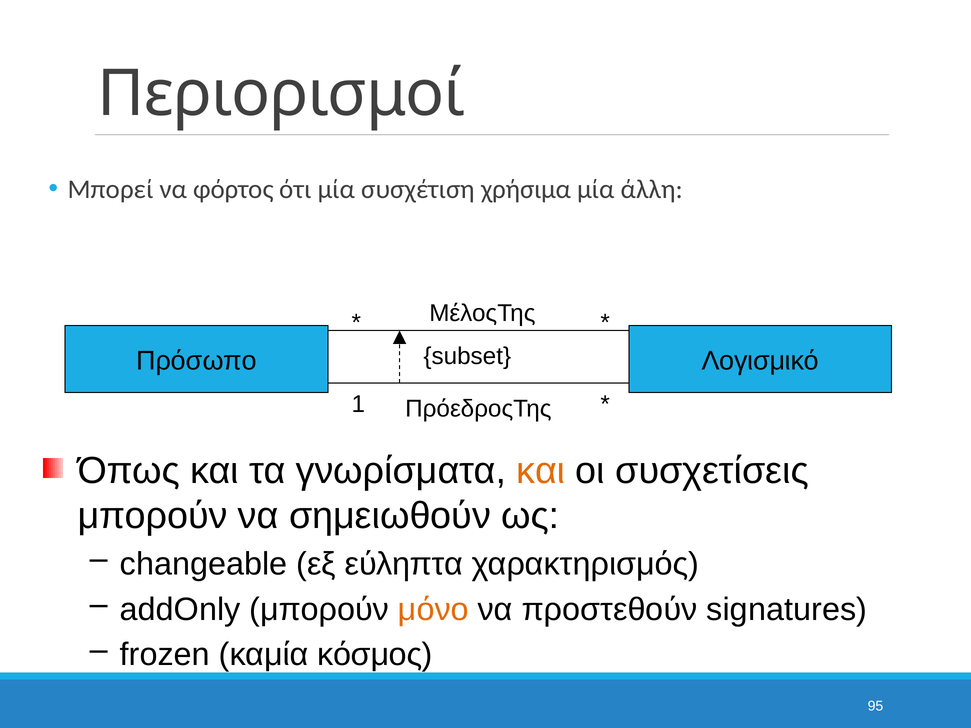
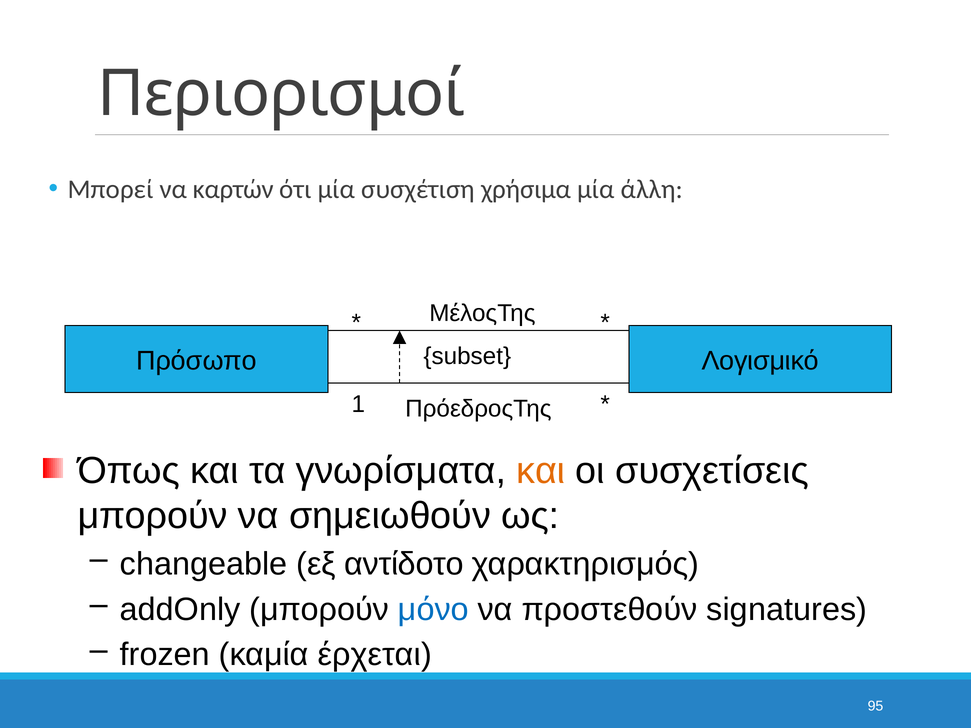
φόρτος: φόρτος -> καρτών (233, 189)
εύληπτα: εύληπτα -> αντίδοτο (404, 564)
μόνο colour: orange -> blue (433, 610)
κόσμος: κόσμος -> έρχεται (375, 655)
